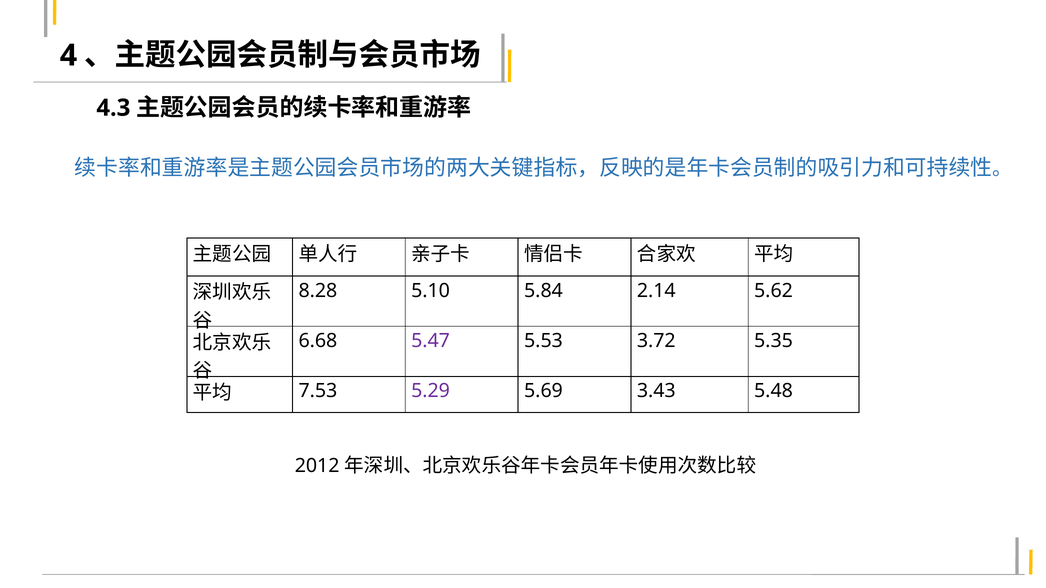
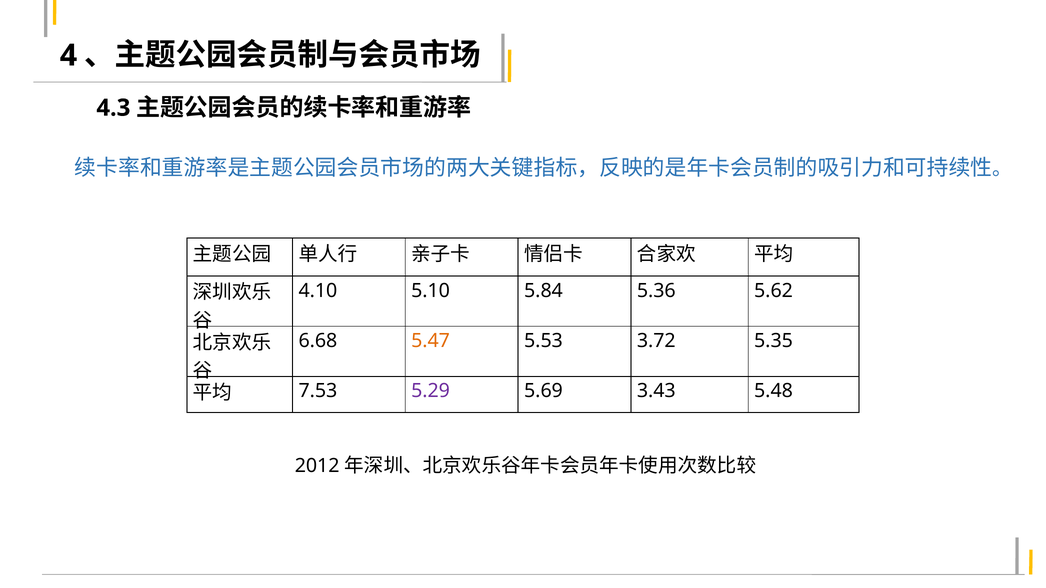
8.28: 8.28 -> 4.10 (318, 291)
2.14: 2.14 -> 5.36 (656, 291)
5.47 colour: purple -> orange (431, 341)
